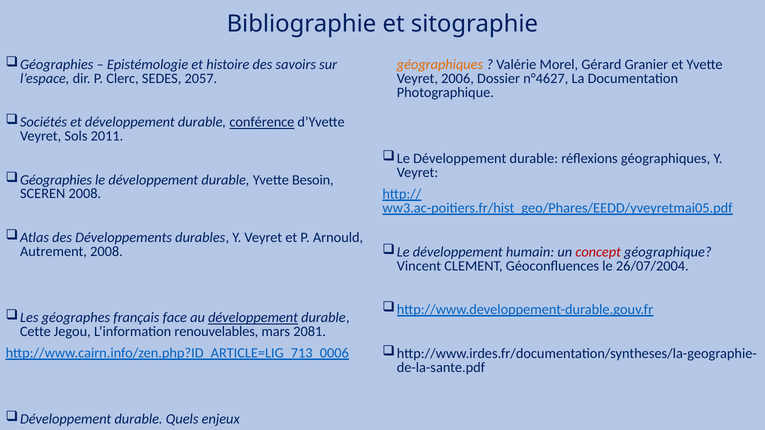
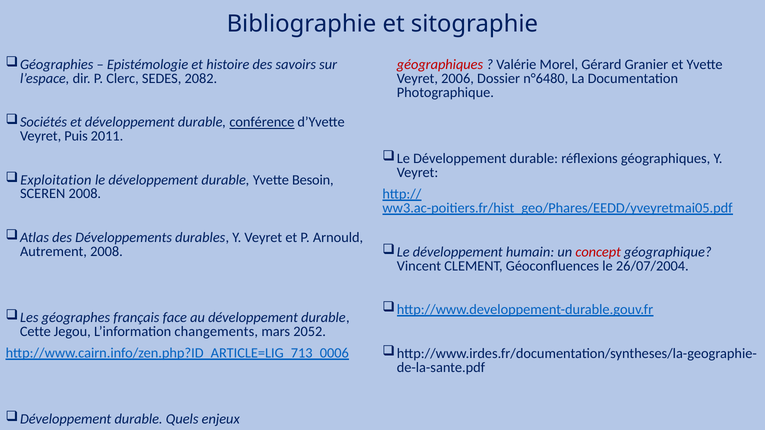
géographiques colour: orange -> red (440, 65)
2057: 2057 -> 2082 (201, 79)
n°4627: n°4627 -> n°6480 (546, 79)
Sols: Sols -> Puis (76, 136)
Géographies: Géographies -> Exploitation (56, 180)
développement underline: present -> none (253, 318)
renouvelables: renouvelables -> changements (216, 332)
2081: 2081 -> 2052 (310, 332)
